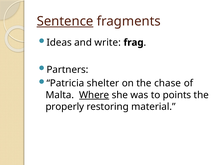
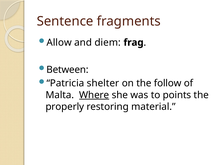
Sentence underline: present -> none (65, 21)
Ideas: Ideas -> Allow (59, 42)
write: write -> diem (108, 42)
Partners: Partners -> Between (68, 70)
chase: chase -> follow (168, 83)
